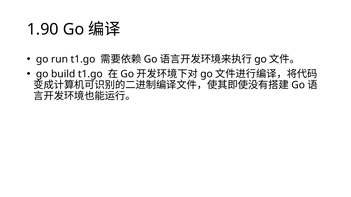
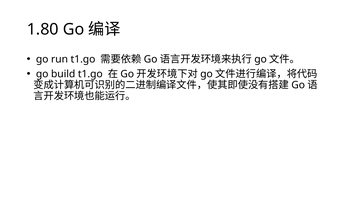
1.90: 1.90 -> 1.80 (43, 29)
